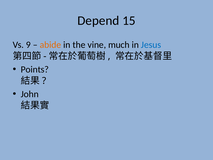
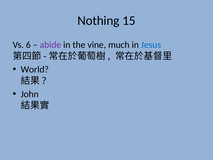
Depend: Depend -> Nothing (98, 21)
9: 9 -> 6 (28, 45)
abide colour: orange -> purple (50, 45)
Points: Points -> World (35, 69)
